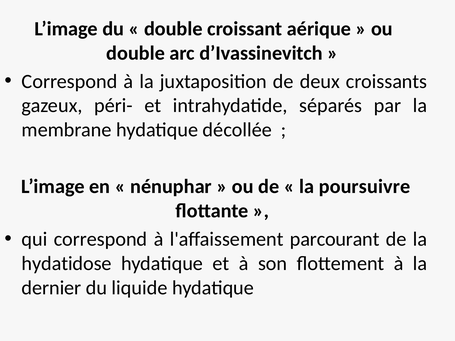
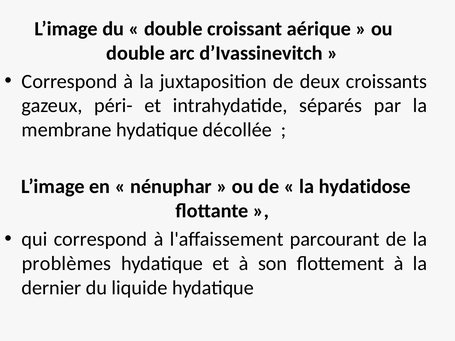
poursuivre: poursuivre -> hydatidose (365, 187)
hydatidose: hydatidose -> problèmes (67, 264)
